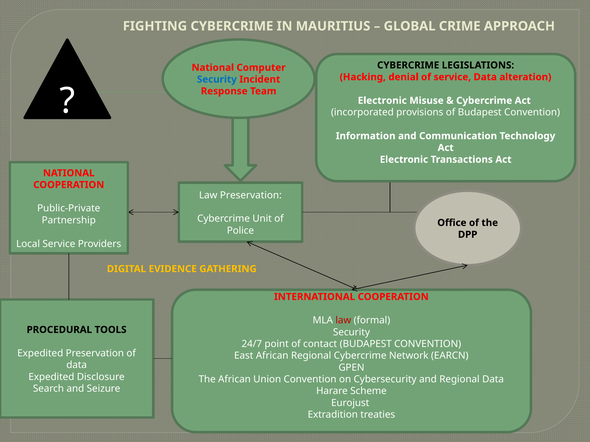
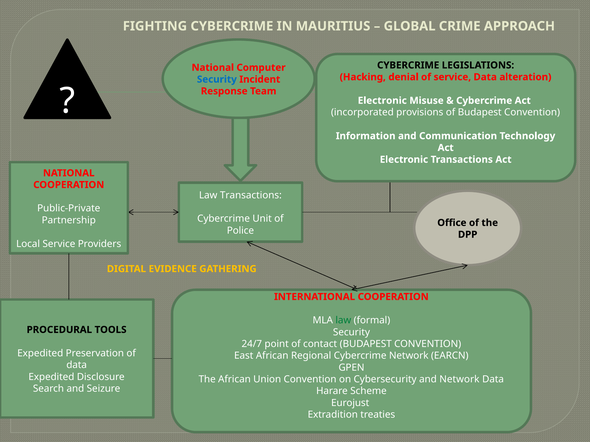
Law Preservation: Preservation -> Transactions (251, 195)
law colour: red -> green (343, 321)
and Regional: Regional -> Network (459, 380)
